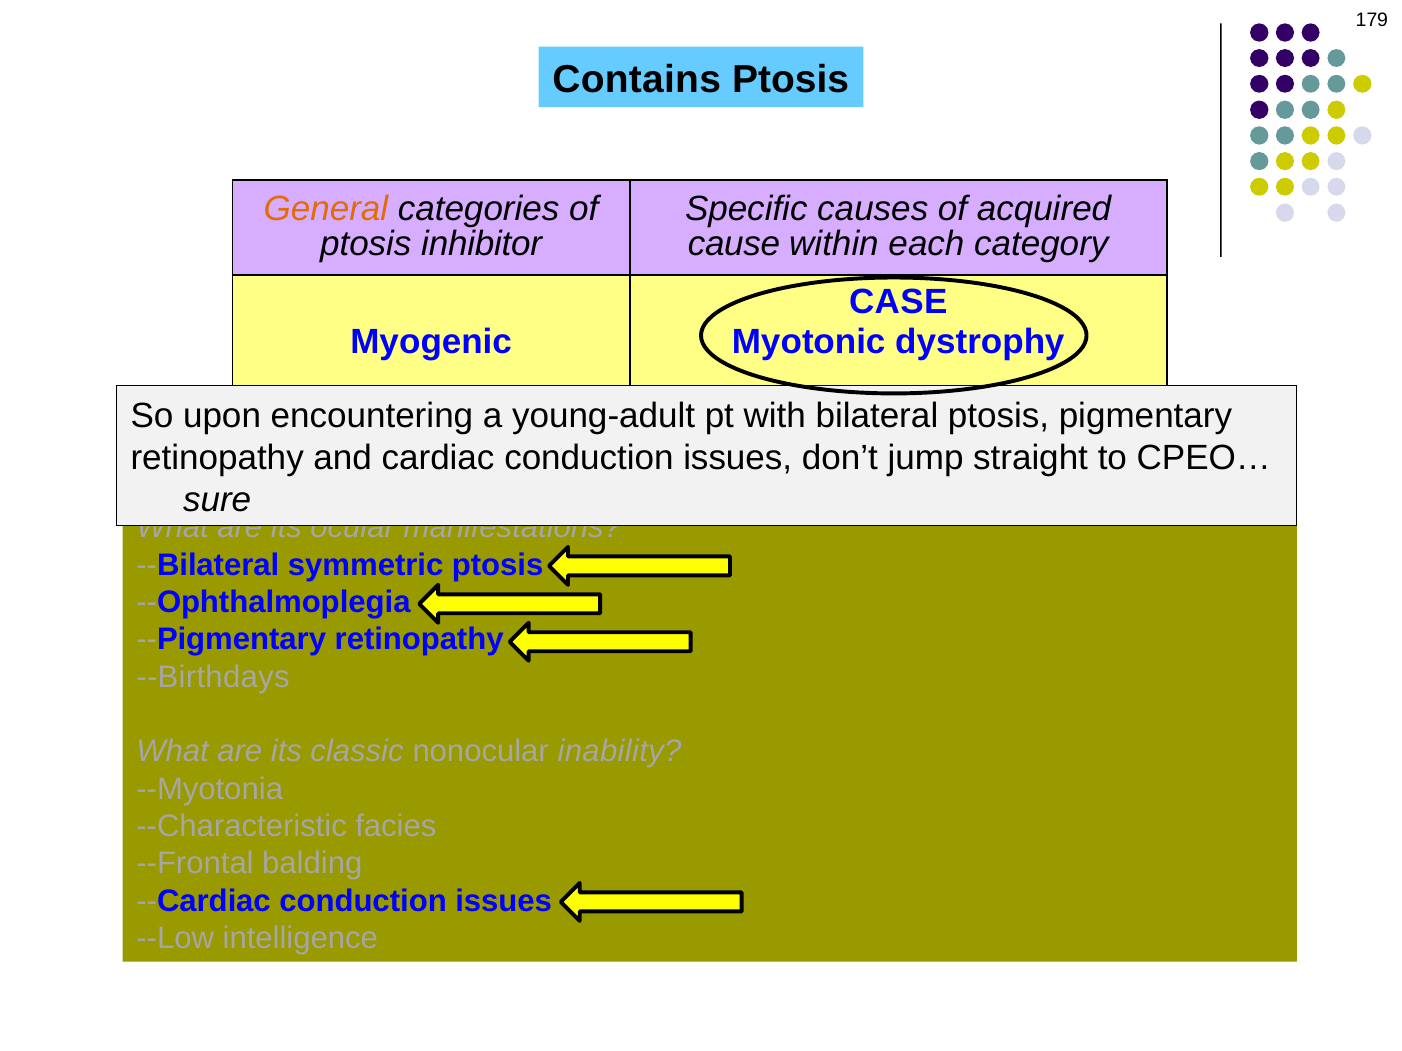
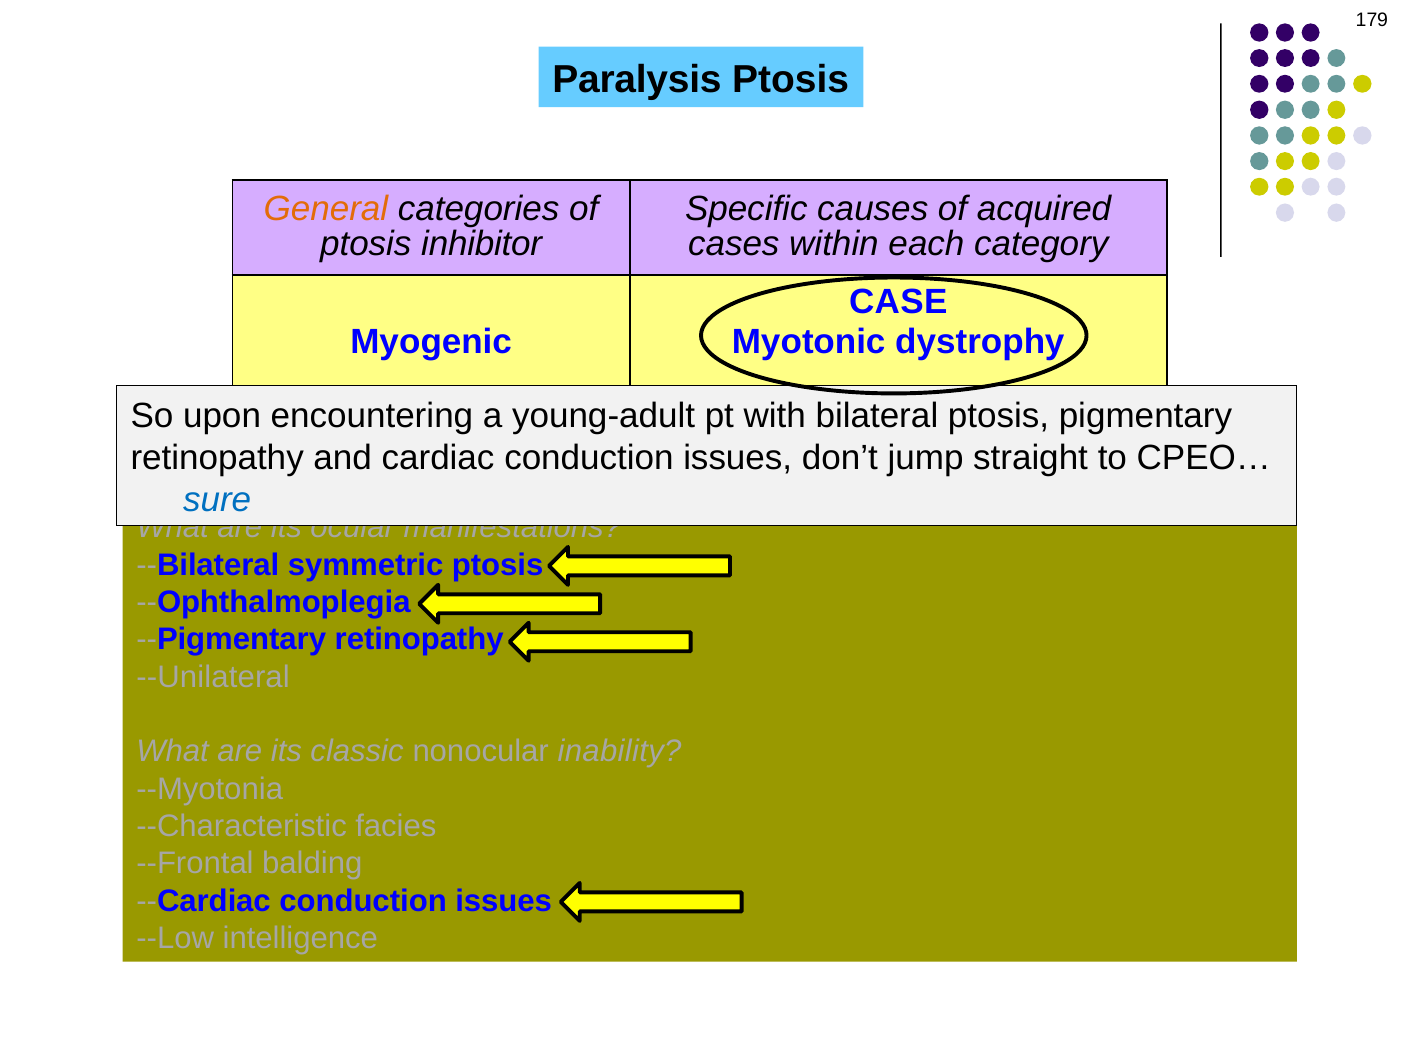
Contains: Contains -> Paralysis (637, 80)
cause: cause -> cases (734, 244)
sure colour: black -> blue (217, 500)
--Birthdays: --Birthdays -> --Unilateral (213, 677)
